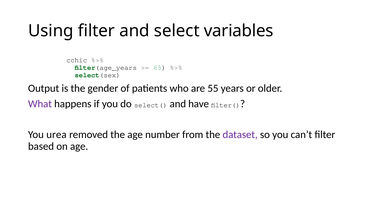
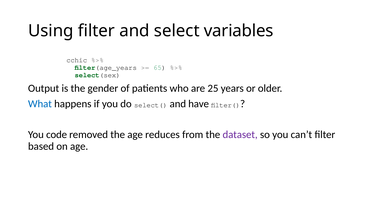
55: 55 -> 25 (213, 88)
What colour: purple -> blue (40, 104)
urea: urea -> code (57, 135)
number: number -> reduces (162, 135)
